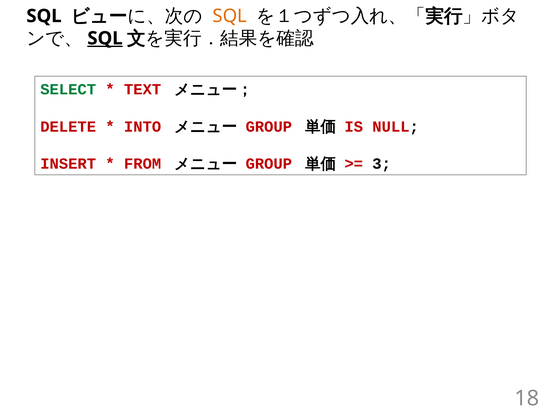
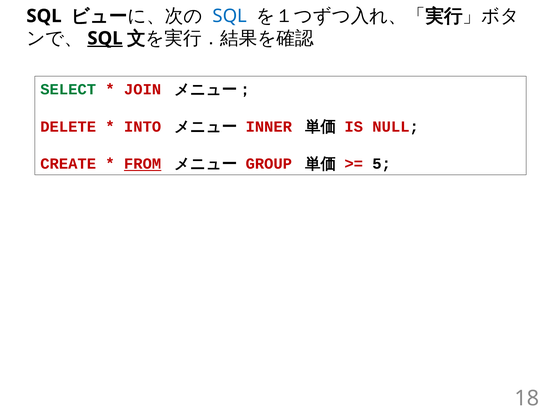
SQL colour: orange -> blue (230, 16)
TEXT: TEXT -> JOIN (143, 89)
GROUP: GROUP -> INNER (269, 127)
INSERT: INSERT -> CREATE (68, 164)
FROM underline: none -> present (143, 164)
3: 3 -> 5 (382, 164)
